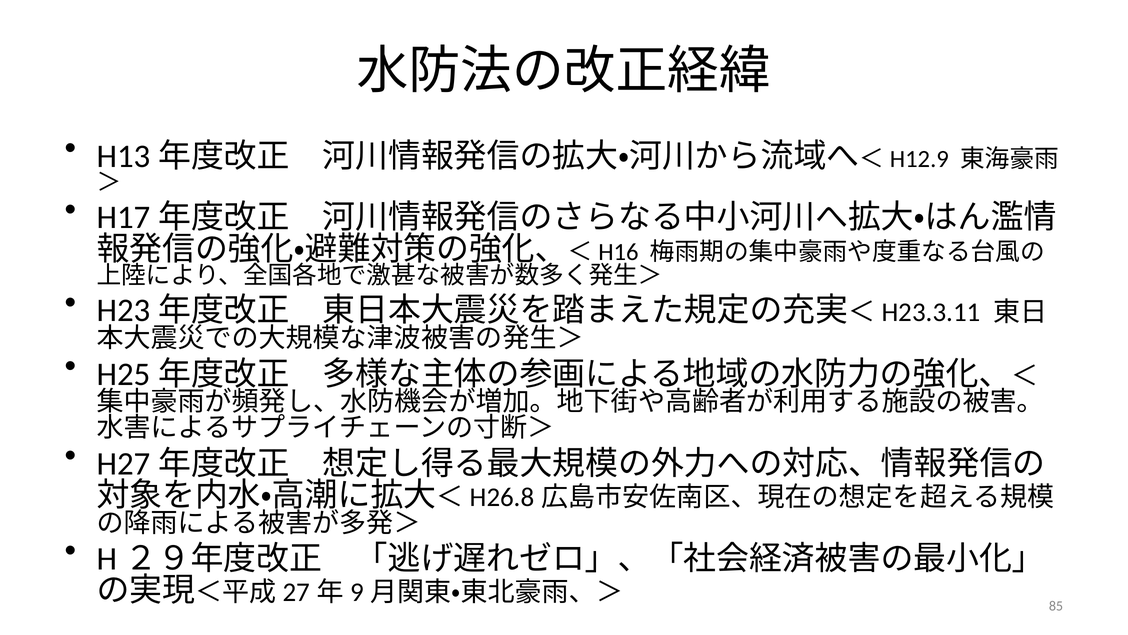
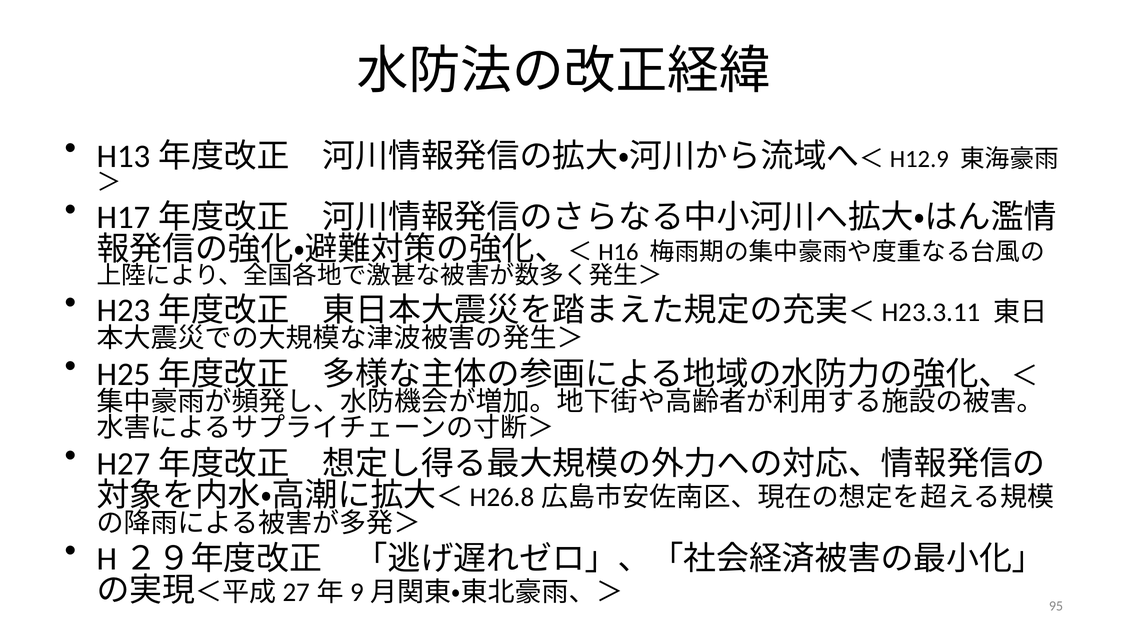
85: 85 -> 95 (1056, 606)
